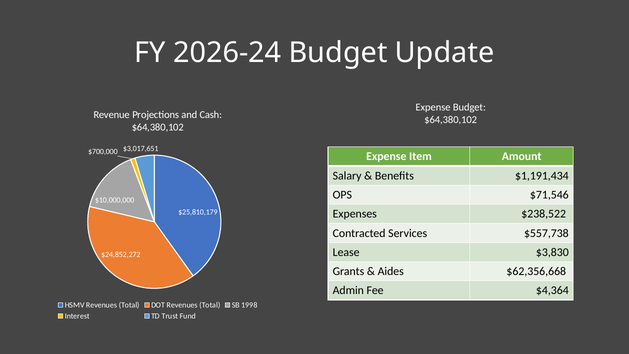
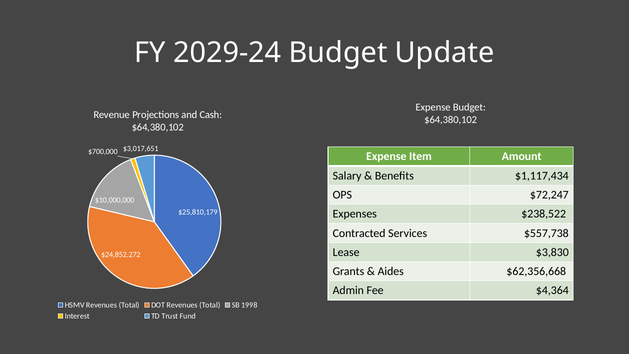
2026-24: 2026-24 -> 2029-24 (227, 53)
$1,191,434: $1,191,434 -> $1,117,434 (542, 176)
$71,546: $71,546 -> $72,247 (549, 195)
